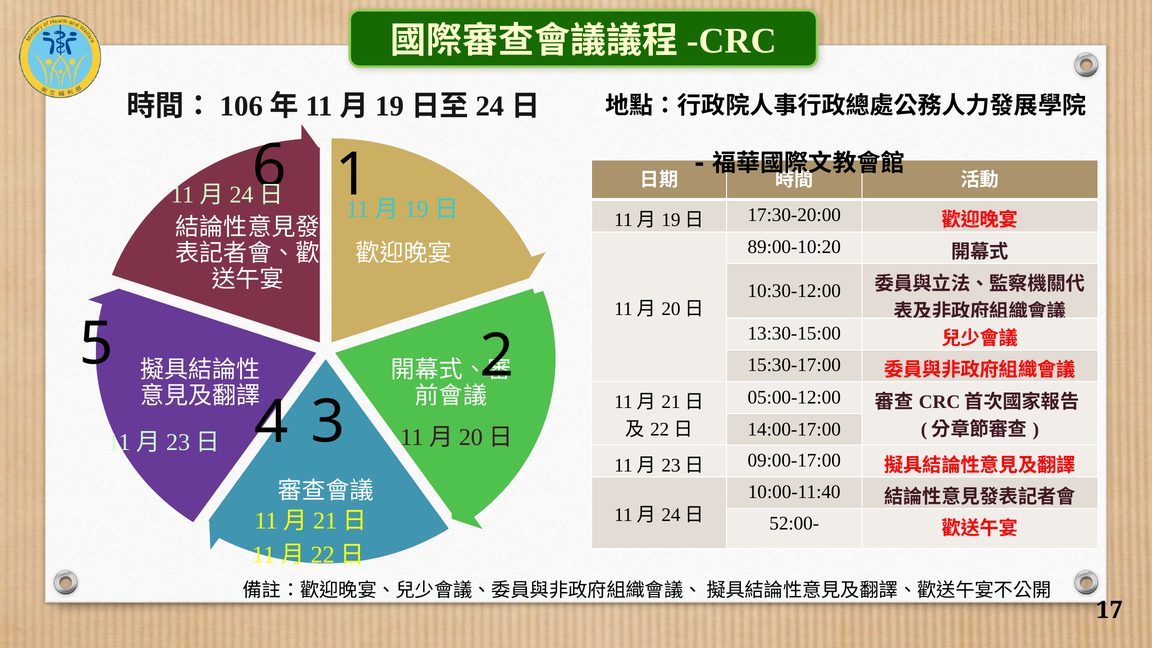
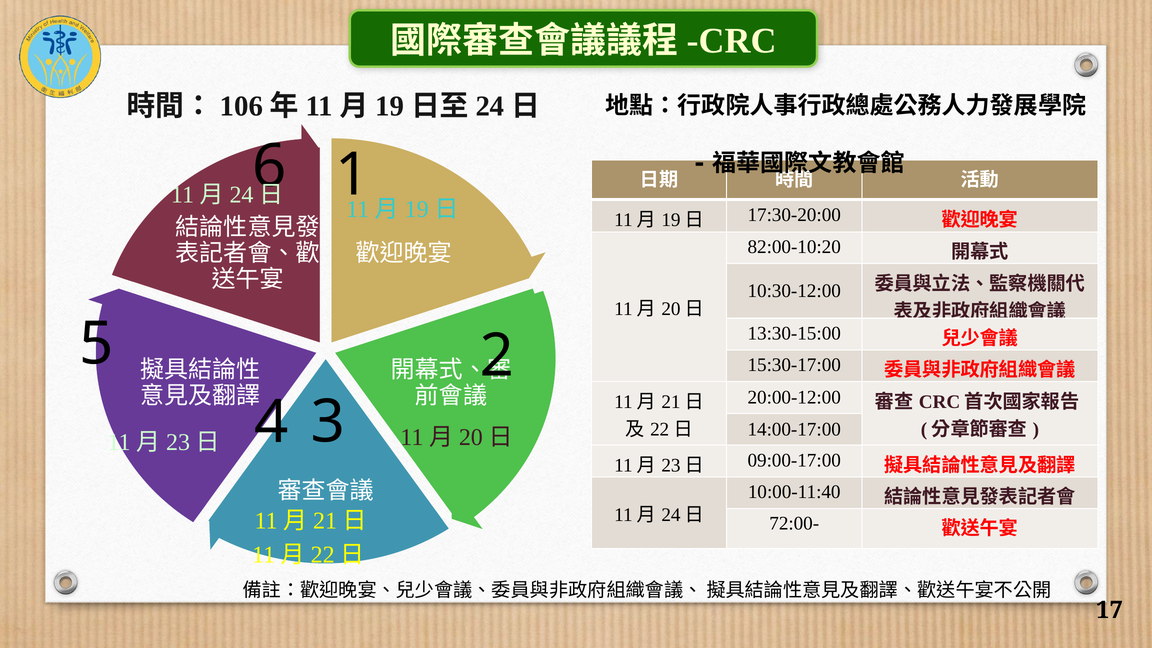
89:00-10:20: 89:00-10:20 -> 82:00-10:20 (794, 247)
05:00-12:00: 05:00-12:00 -> 20:00-12:00 (794, 398)
52:00-: 52:00- -> 72:00- (794, 524)
